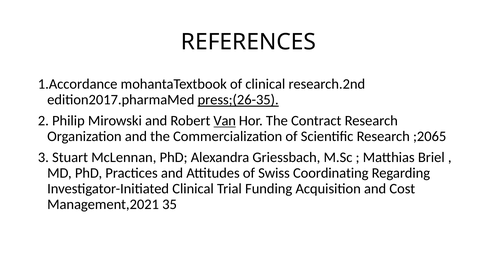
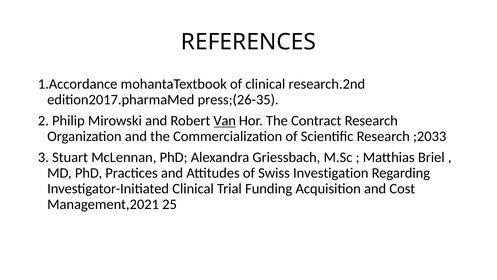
press;(26-35 underline: present -> none (238, 100)
;2065: ;2065 -> ;2033 (430, 136)
Coordinating: Coordinating -> Investigation (331, 173)
35: 35 -> 25 (170, 204)
